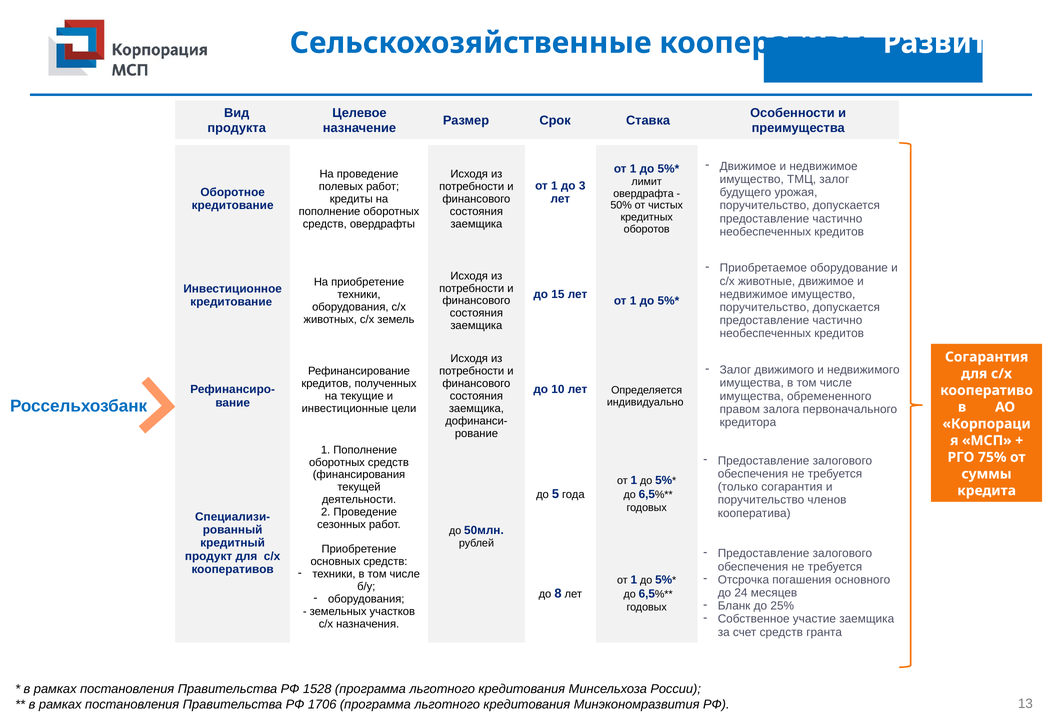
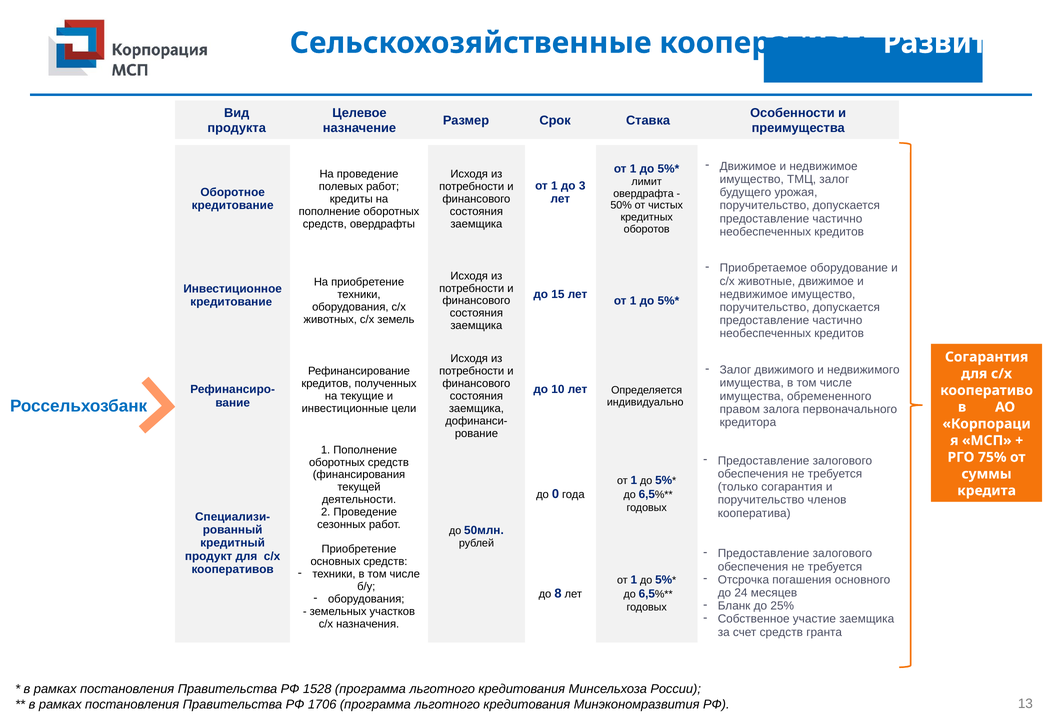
5: 5 -> 0 (556, 494)
